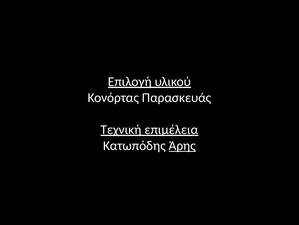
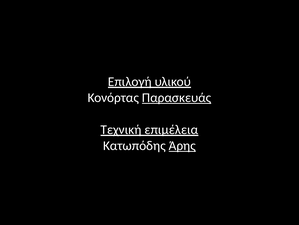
Παρασκευάς underline: none -> present (177, 97)
